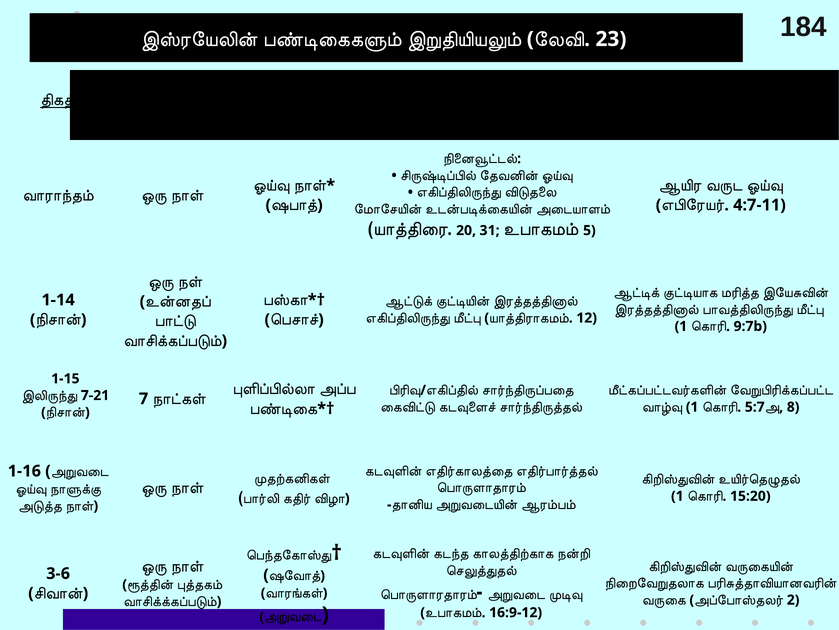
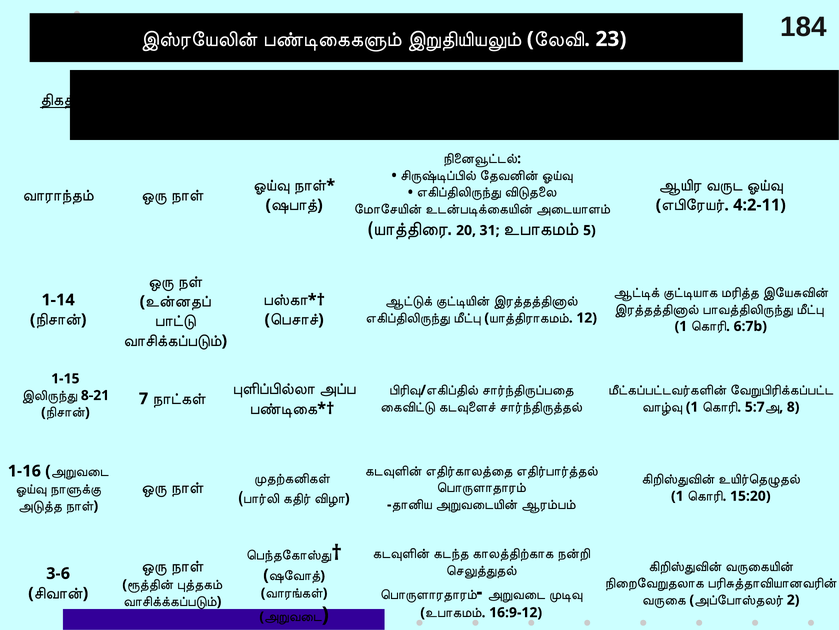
4:7-11: 4:7-11 -> 4:2-11 (759, 205)
9:7b: 9:7b -> 6:7b (750, 326)
7-21: 7-21 -> 8-21 (95, 395)
